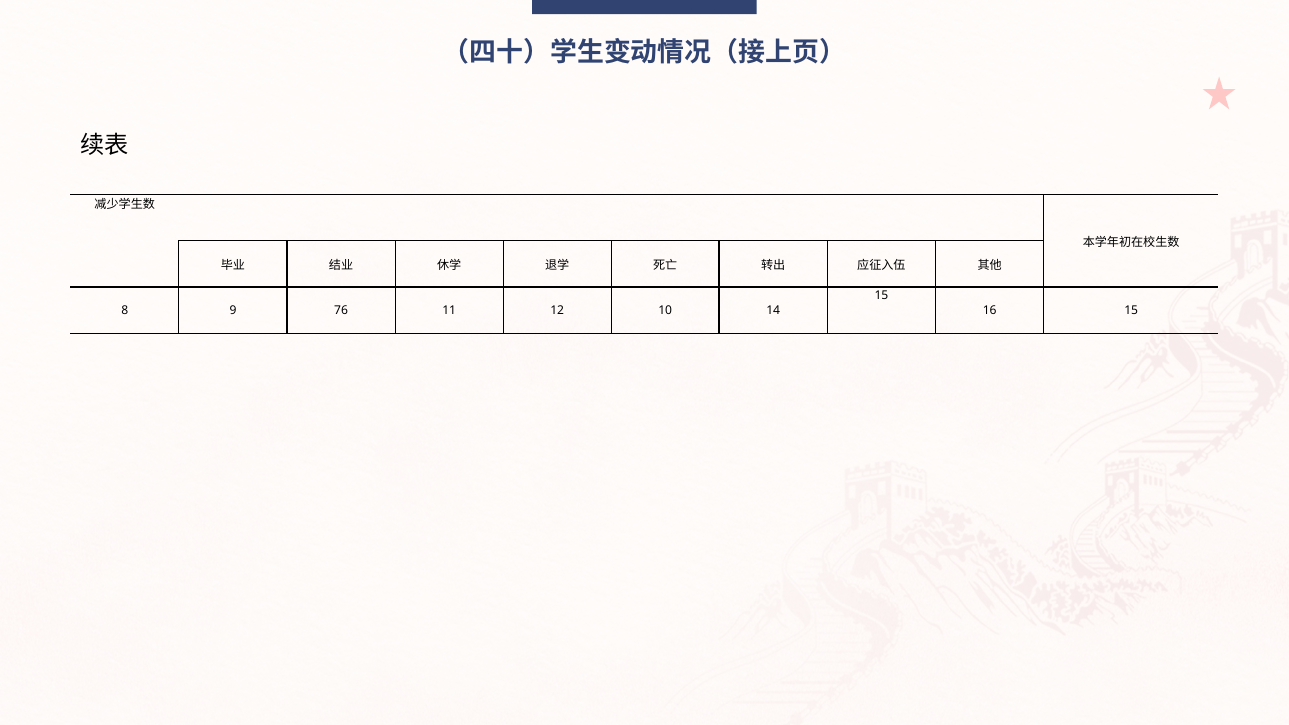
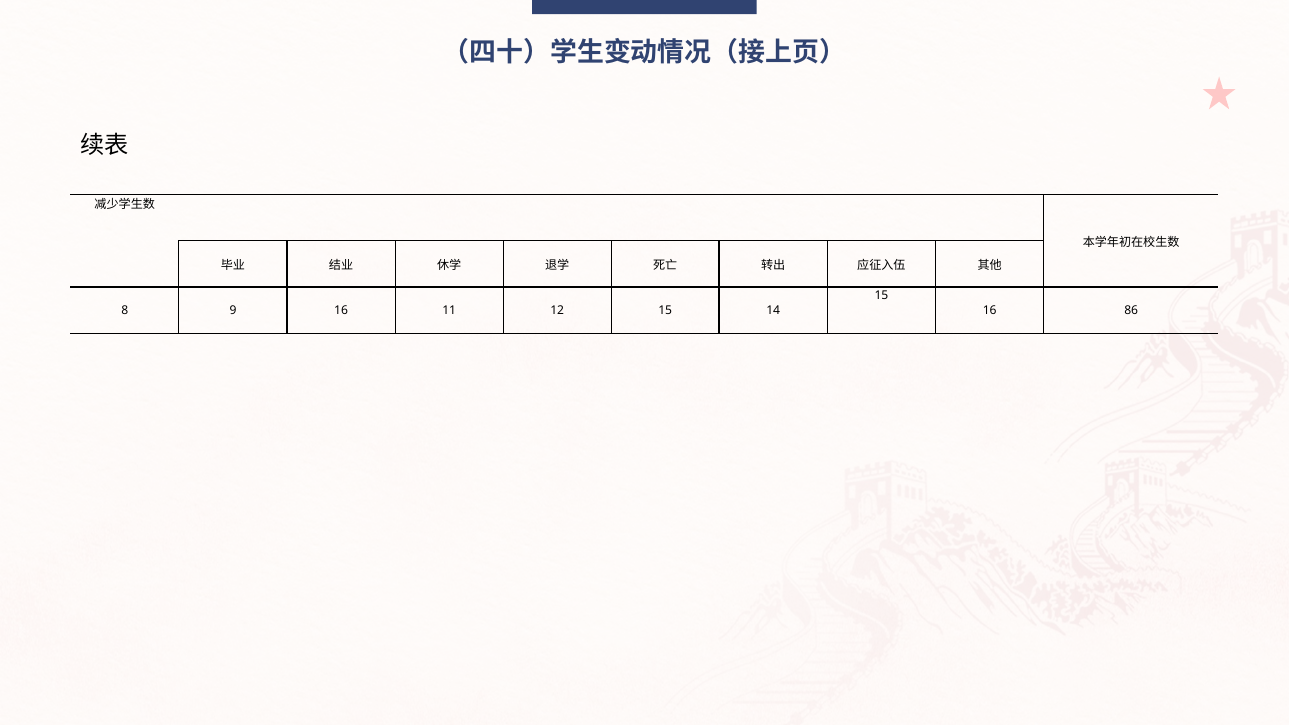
9 76: 76 -> 16 (341, 311)
12 10: 10 -> 15 (665, 311)
16 15: 15 -> 86 (1131, 311)
